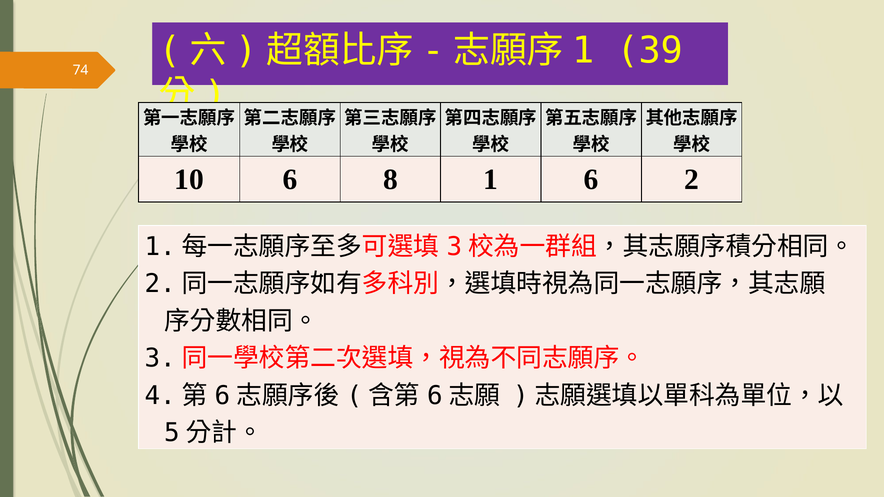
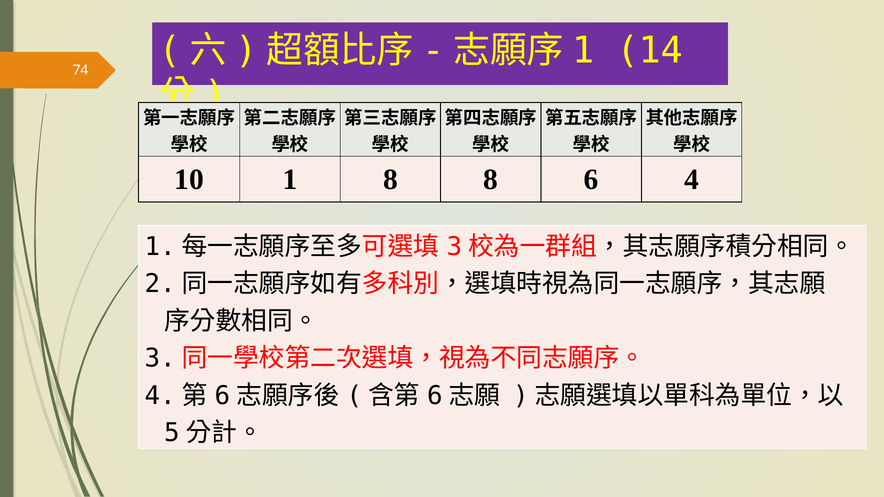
39: 39 -> 14 (650, 50)
10 6: 6 -> 1 (290, 180)
8 1: 1 -> 8 (491, 180)
2: 2 -> 4 (692, 180)
